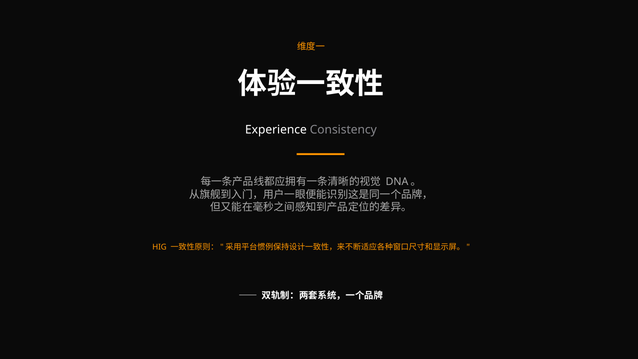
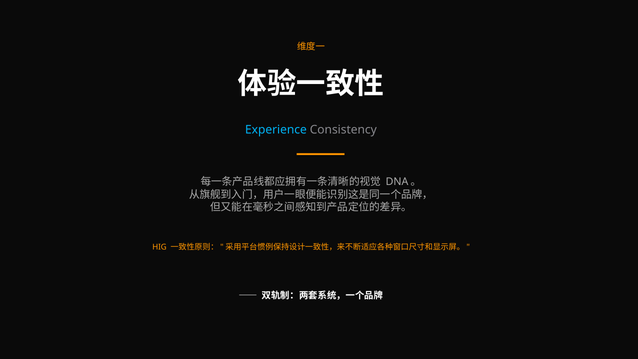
Experience colour: white -> light blue (276, 130)
